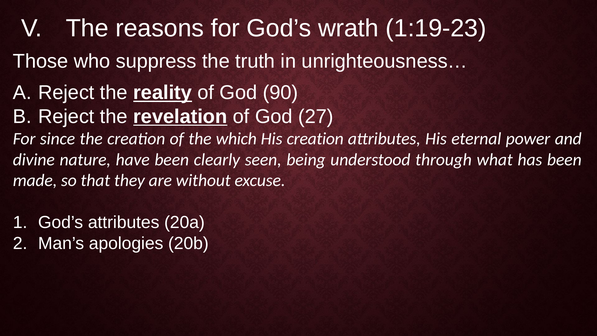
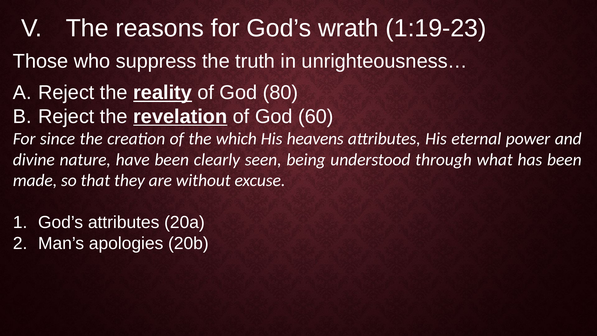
90: 90 -> 80 (280, 93)
27: 27 -> 60 (316, 116)
His creation: creation -> heavens (315, 139)
